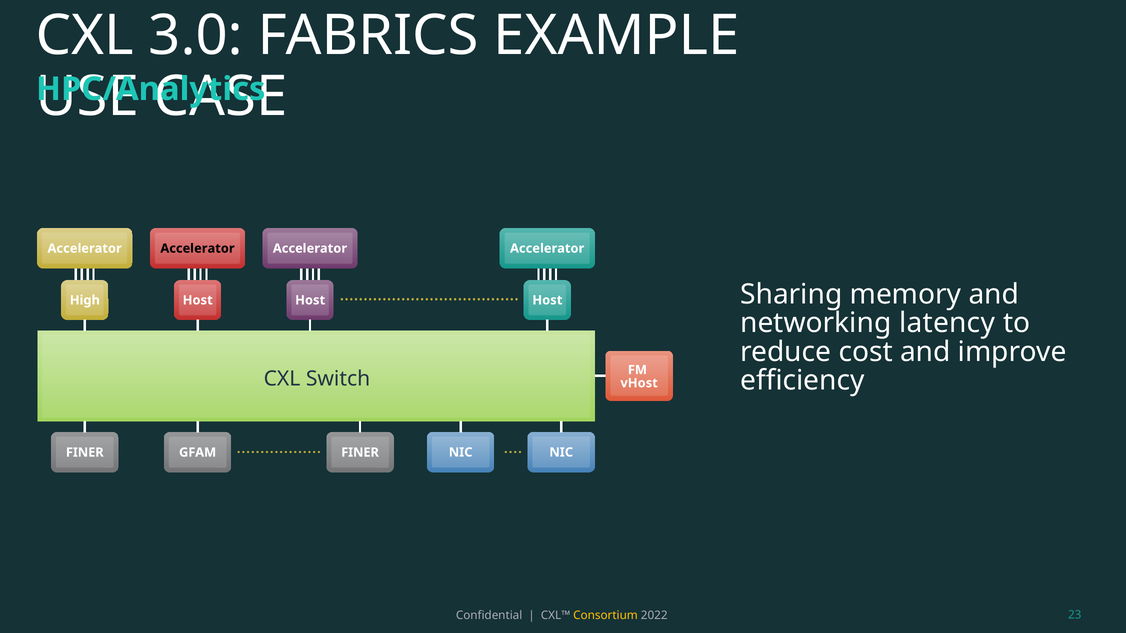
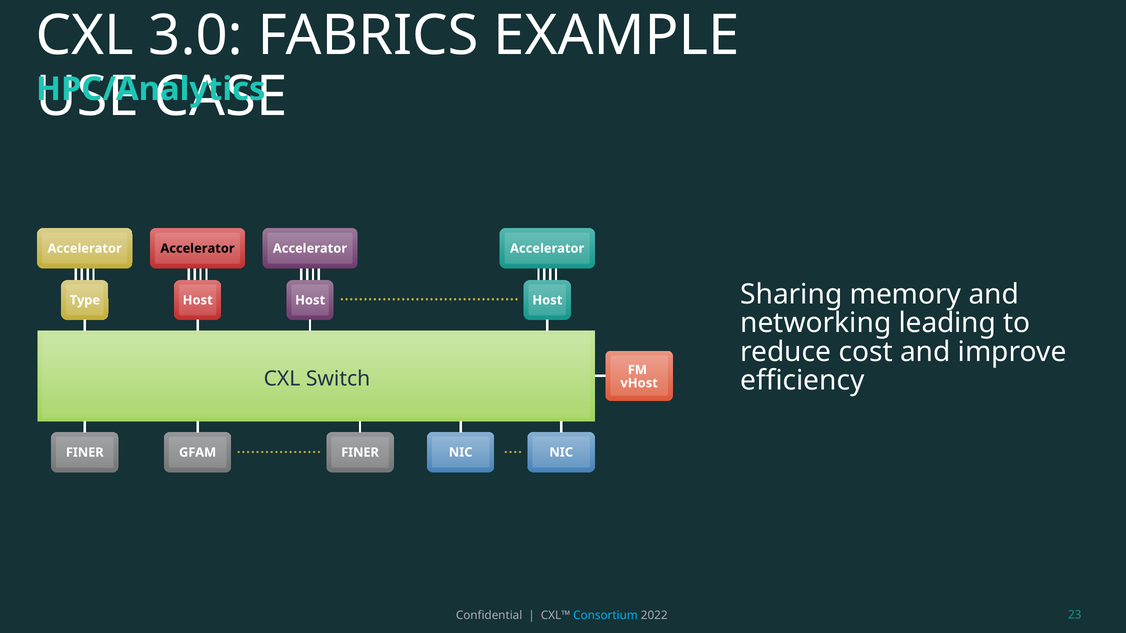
High: High -> Type (85, 300)
latency: latency -> leading (947, 323)
Consortium colour: yellow -> light blue (606, 616)
